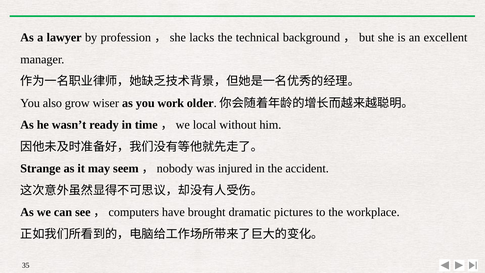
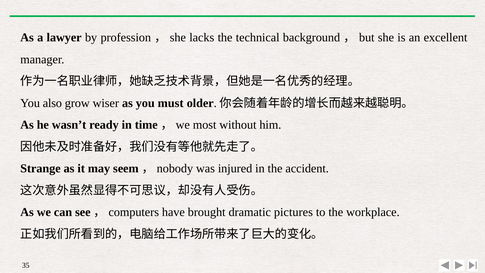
work: work -> must (171, 103)
local: local -> most (205, 125)
